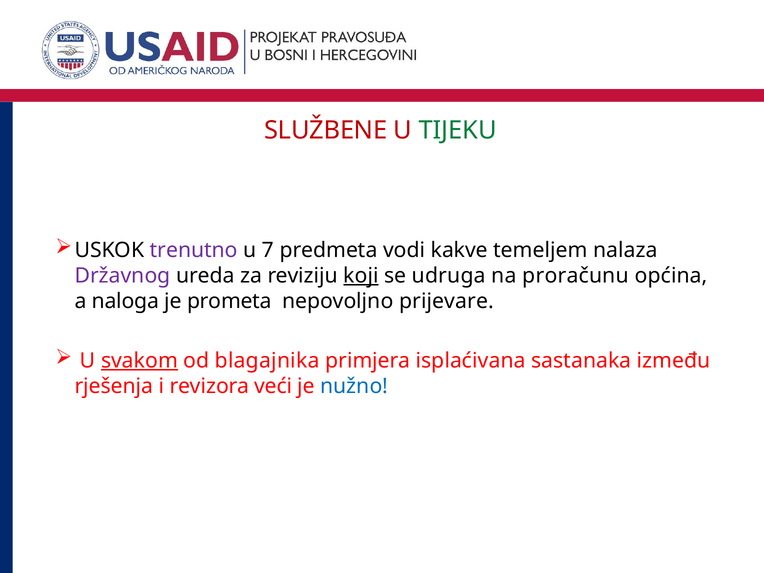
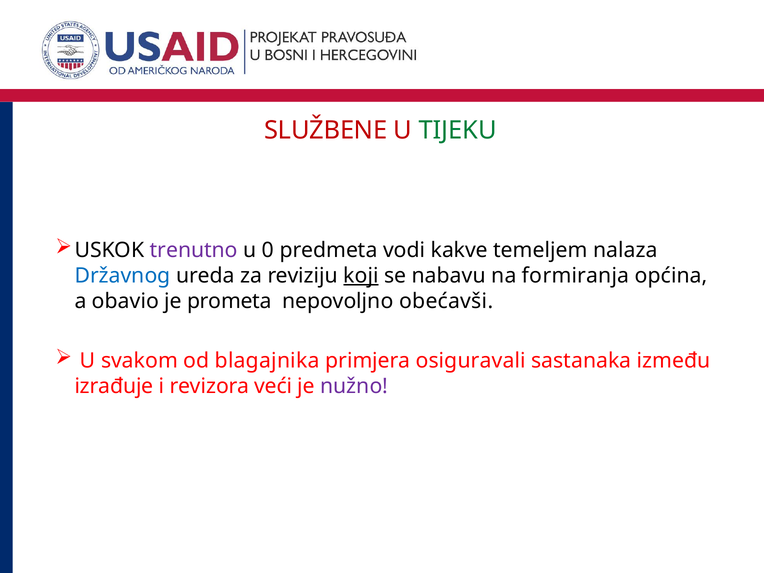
7: 7 -> 0 (268, 250)
Državnog colour: purple -> blue (123, 276)
udruga: udruga -> nabavu (449, 276)
proračunu: proračunu -> formiranja (576, 276)
naloga: naloga -> obavio (125, 301)
prijevare: prijevare -> obećavši (446, 301)
svakom underline: present -> none (139, 361)
isplaćivana: isplaćivana -> osiguravali (471, 361)
rješenja: rješenja -> izrađuje (114, 386)
nužno colour: blue -> purple (354, 386)
